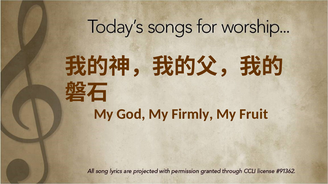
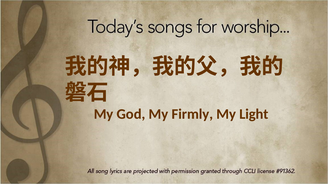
Fruit: Fruit -> Light (254, 114)
